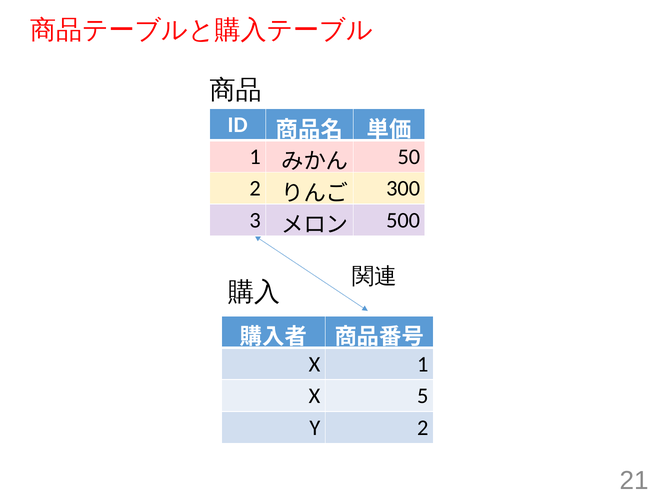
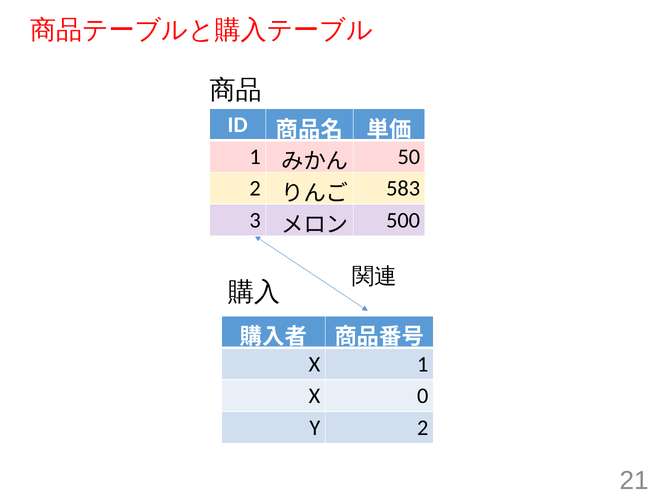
300: 300 -> 583 (403, 189)
5: 5 -> 0 (423, 396)
